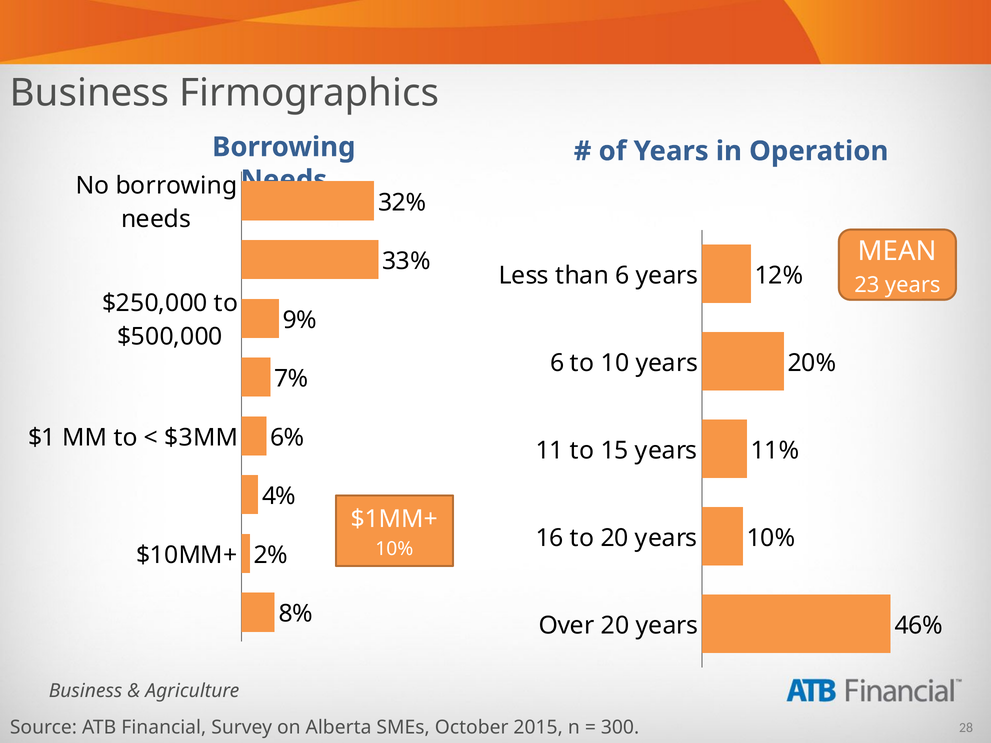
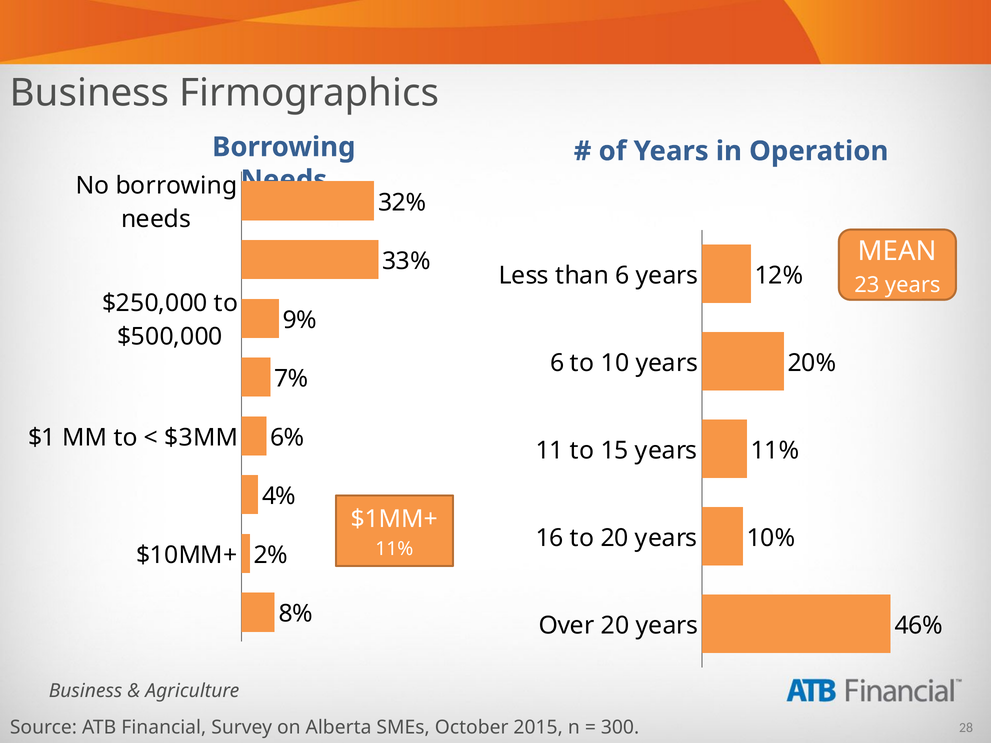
10%: 10% -> 11% (394, 549)
